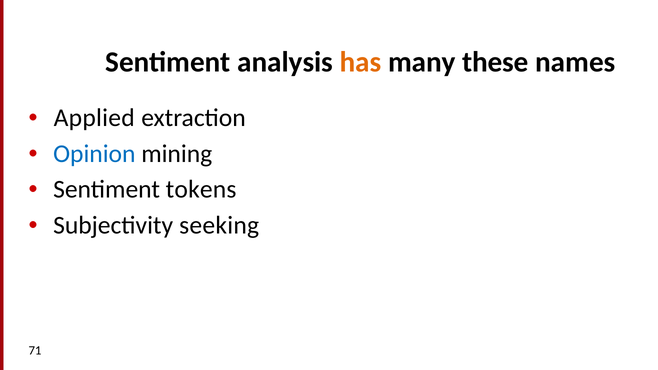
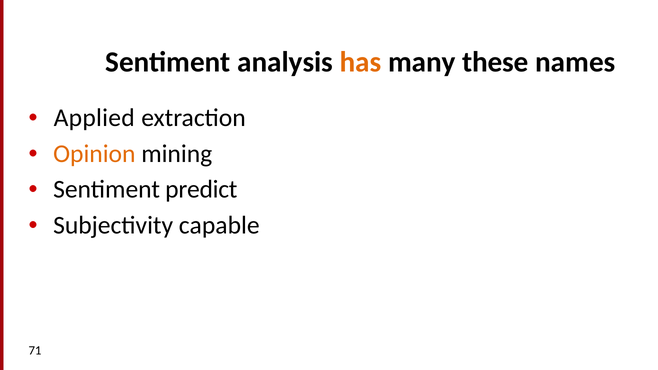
Opinion colour: blue -> orange (94, 154)
tokens: tokens -> predict (201, 189)
seeking: seeking -> capable (219, 225)
